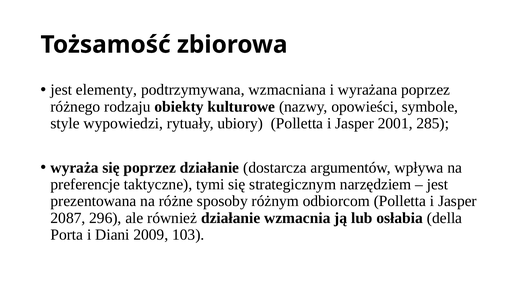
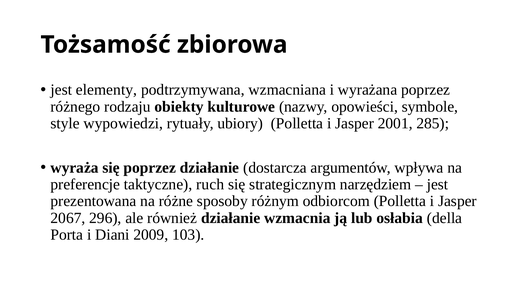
tymi: tymi -> ruch (210, 185)
2087: 2087 -> 2067 (68, 218)
